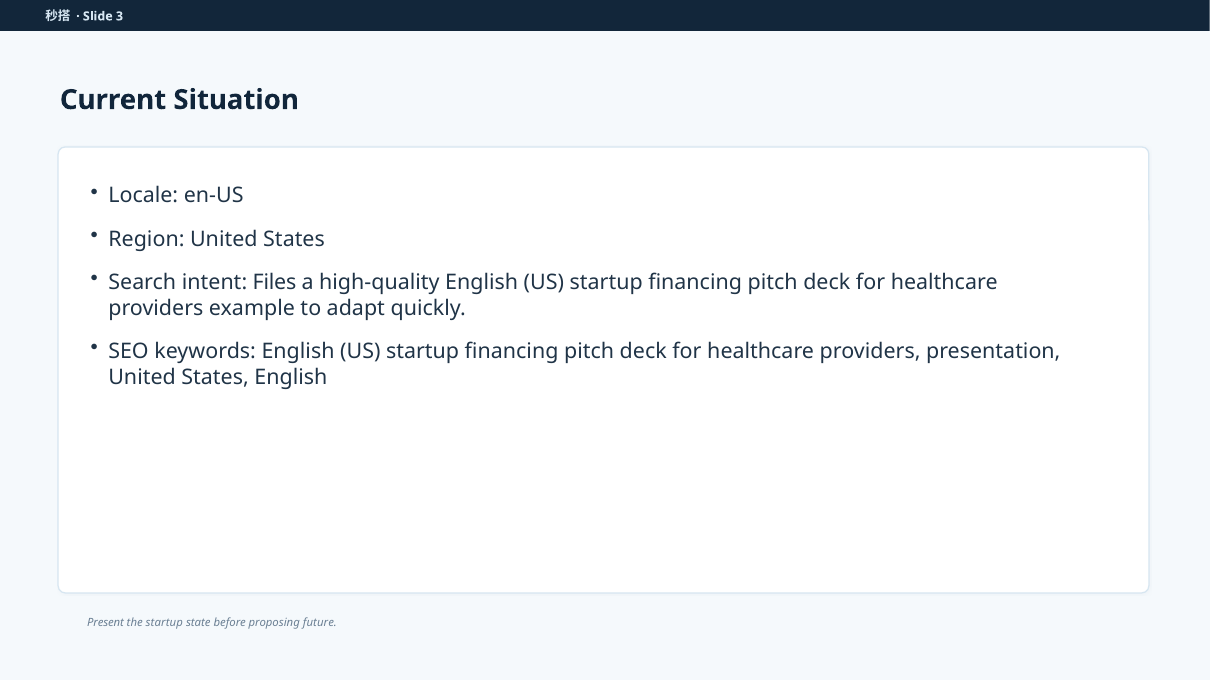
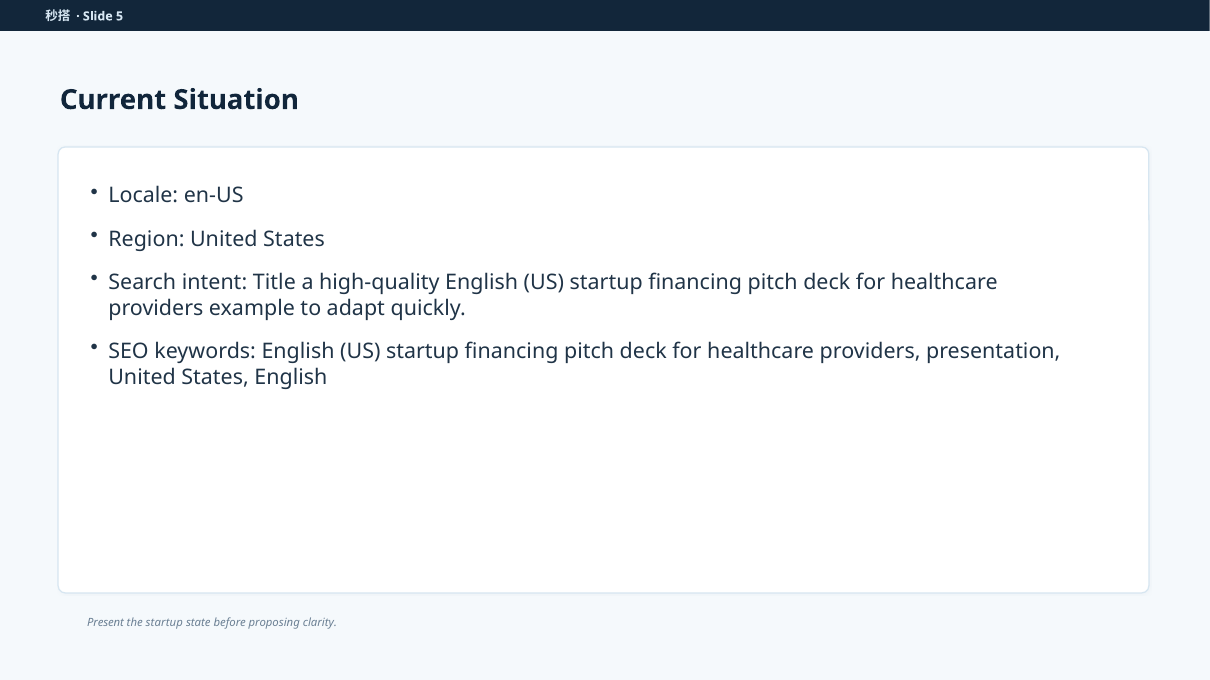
3: 3 -> 5 (120, 16)
Files: Files -> Title (274, 283)
future: future -> clarity (320, 623)
